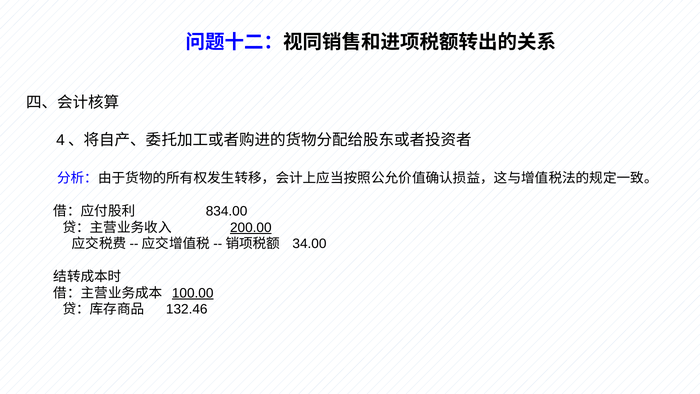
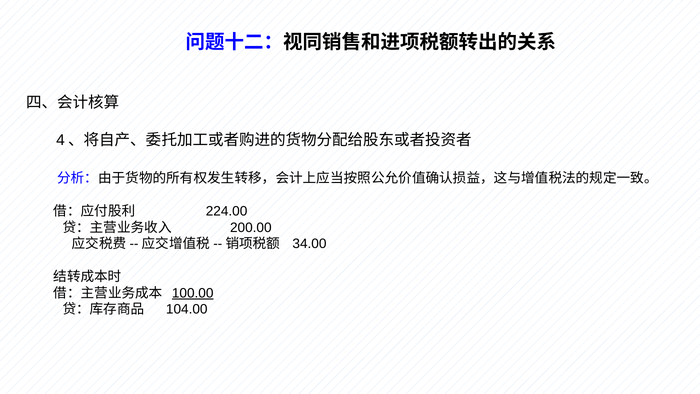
834.00: 834.00 -> 224.00 (227, 211)
200.00 underline: present -> none (251, 227)
132.46: 132.46 -> 104.00 (187, 309)
